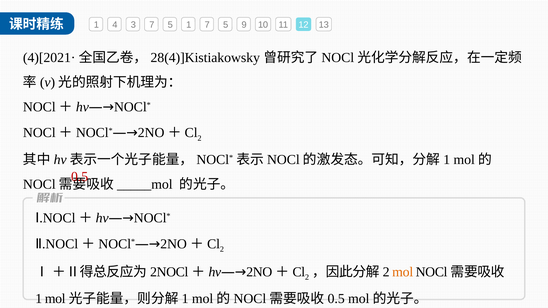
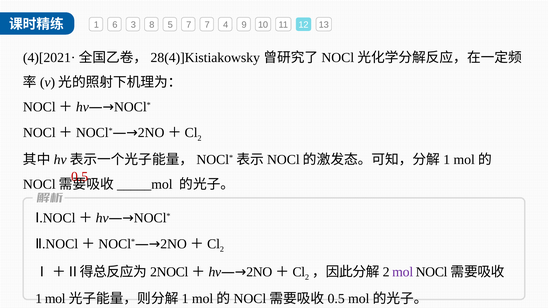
4: 4 -> 6 (115, 25)
3 7: 7 -> 8 (152, 25)
5 1: 1 -> 7 (189, 25)
5: 5 -> 4 (226, 25)
mol colour: orange -> purple (403, 272)
